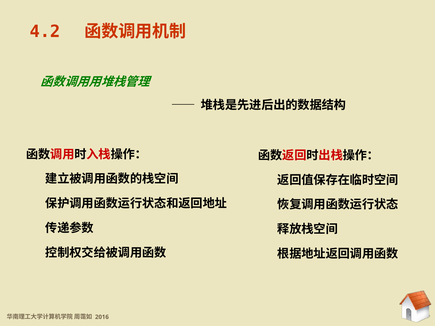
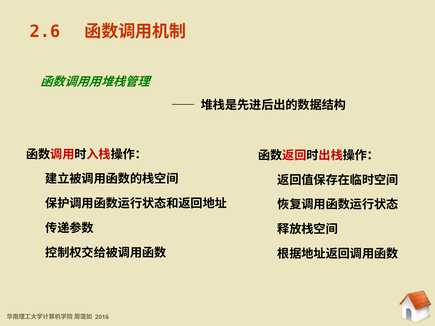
4.2: 4.2 -> 2.6 (45, 32)
